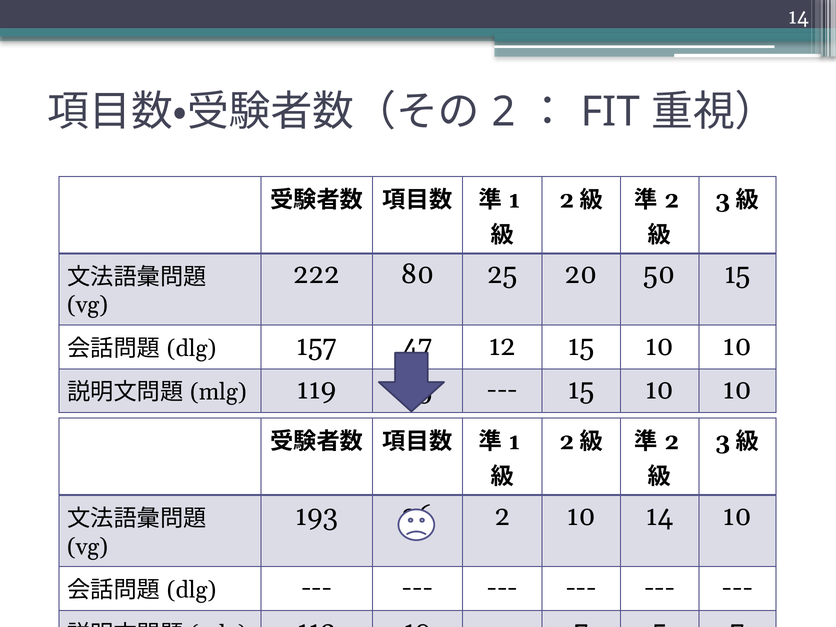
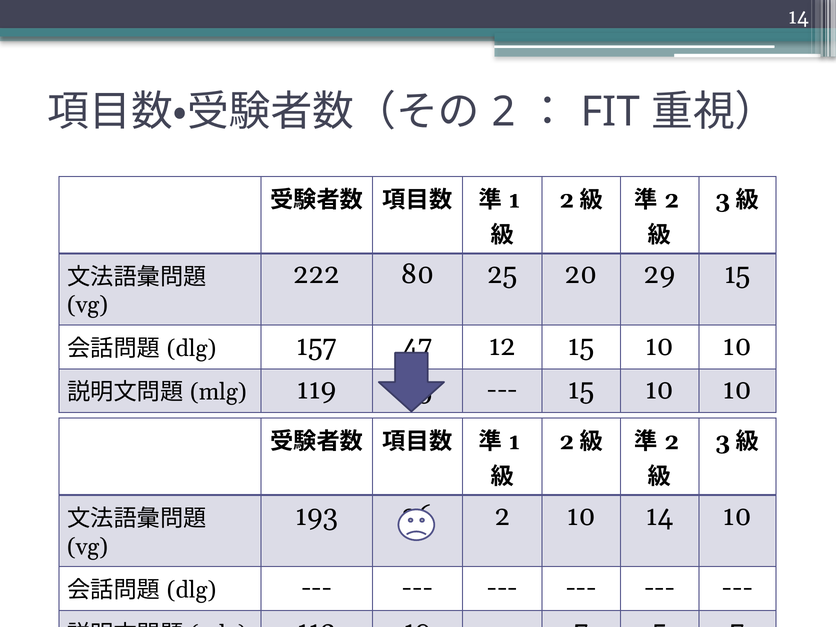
50: 50 -> 29 (659, 274)
